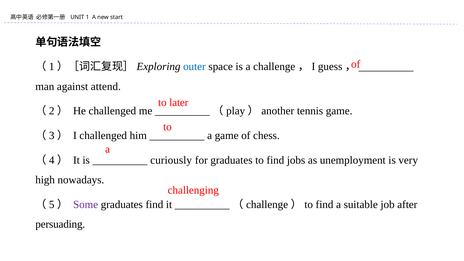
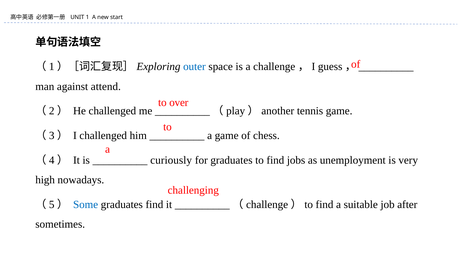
later: later -> over (179, 103)
Some colour: purple -> blue (86, 205)
persuading: persuading -> sometimes (60, 224)
